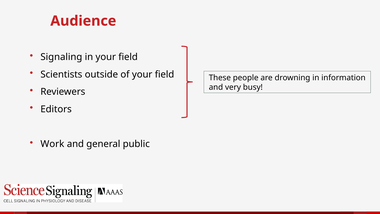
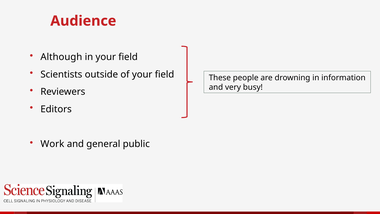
Signaling: Signaling -> Although (61, 57)
